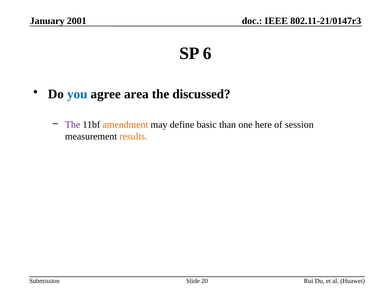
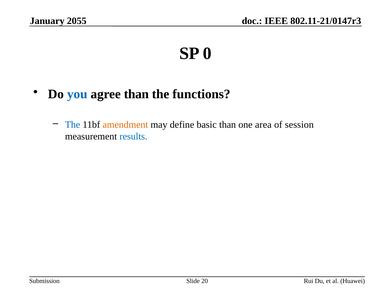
2001: 2001 -> 2055 (77, 21)
6: 6 -> 0 (207, 53)
agree area: area -> than (136, 94)
discussed: discussed -> functions (201, 94)
The colour: purple -> blue (73, 125)
here: here -> area (263, 125)
results colour: orange -> blue (133, 137)
